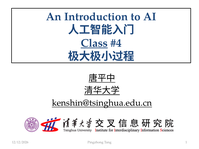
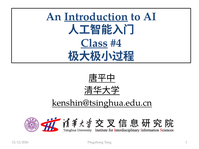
Introduction underline: none -> present (96, 17)
